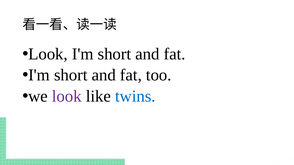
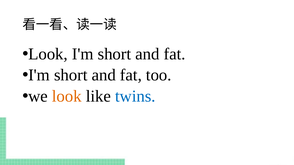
look colour: purple -> orange (67, 96)
